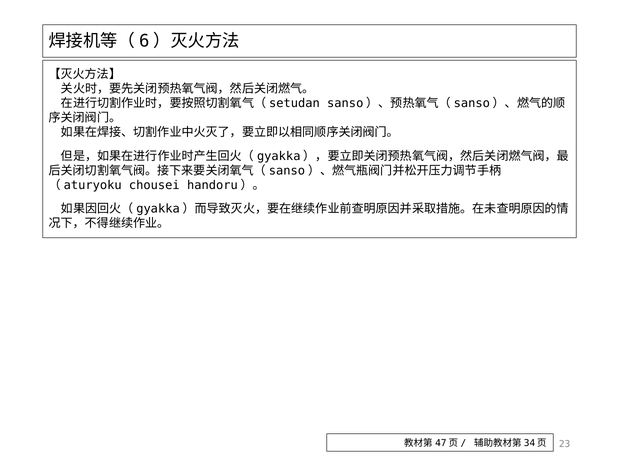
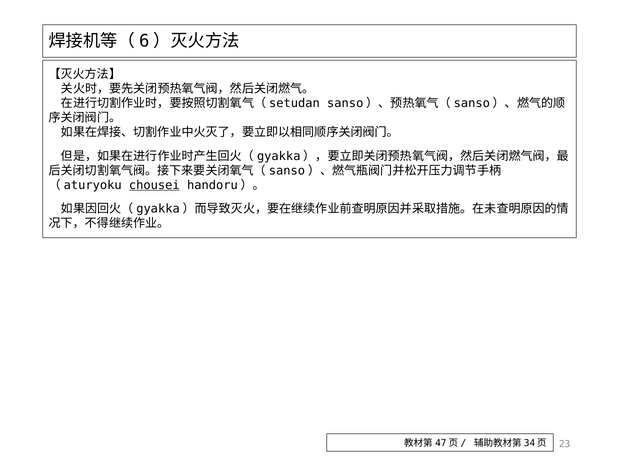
chousei underline: none -> present (154, 185)
